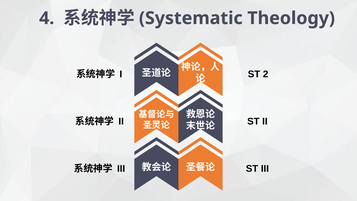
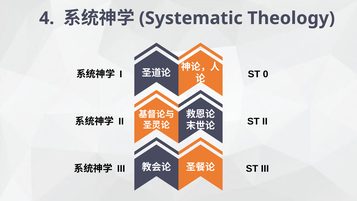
2: 2 -> 0 (266, 74)
